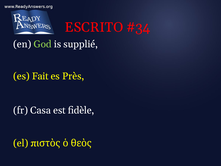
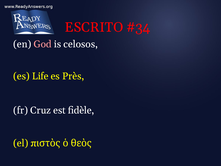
God colour: light green -> pink (43, 44)
supplié: supplié -> celosos (81, 44)
Fait: Fait -> Life (40, 76)
Casa: Casa -> Cruz (41, 110)
